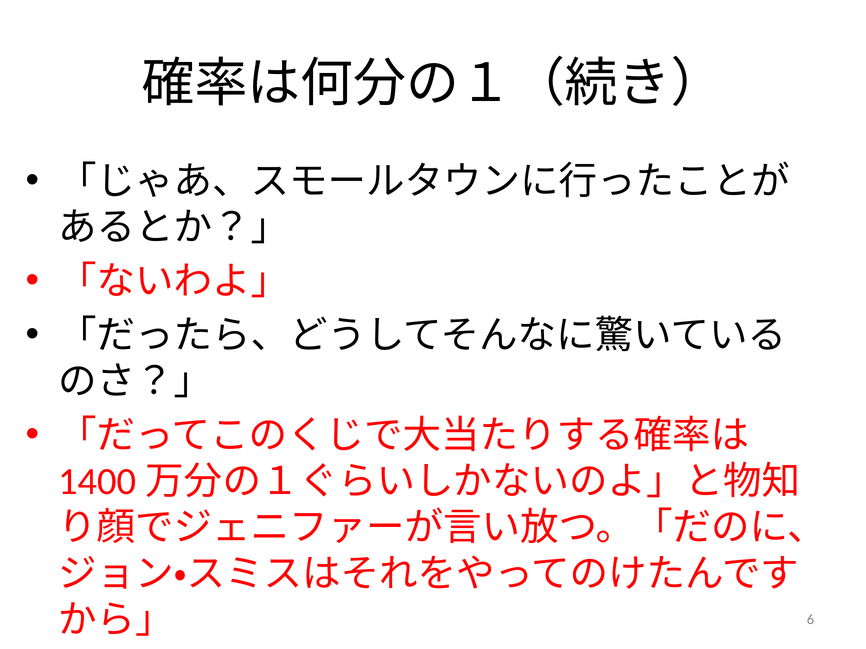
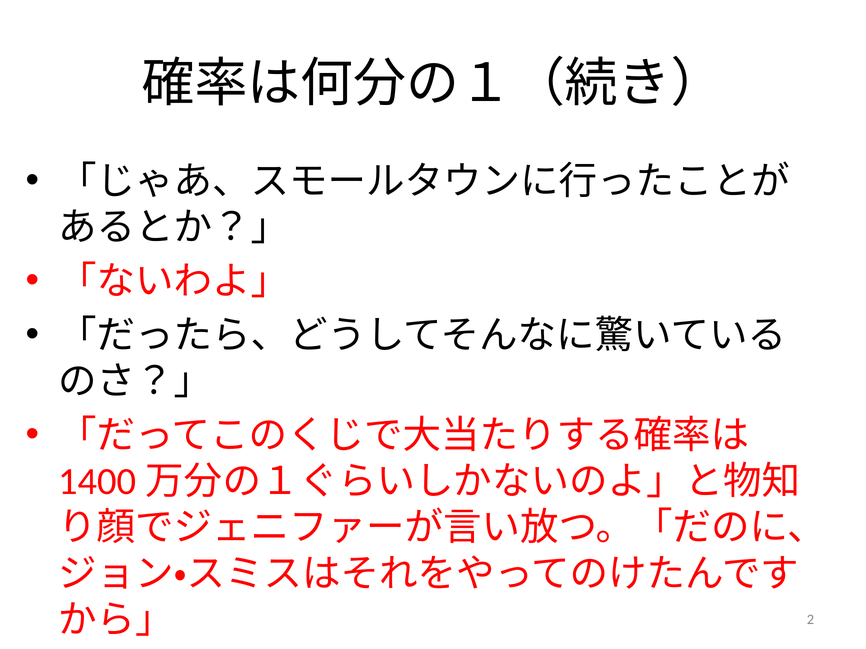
6: 6 -> 2 (810, 620)
